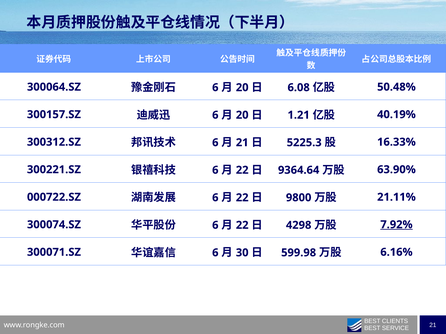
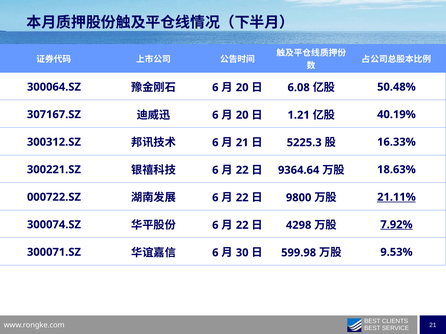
300157.SZ: 300157.SZ -> 307167.SZ (54, 115)
63.90%: 63.90% -> 18.63% (396, 170)
21.11% underline: none -> present (396, 197)
6.16%: 6.16% -> 9.53% (396, 252)
